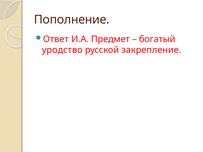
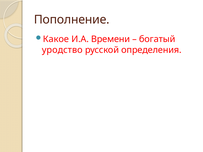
Ответ: Ответ -> Какое (56, 39)
Предмет: Предмет -> Времени (111, 39)
закрепление: закрепление -> определения (151, 50)
